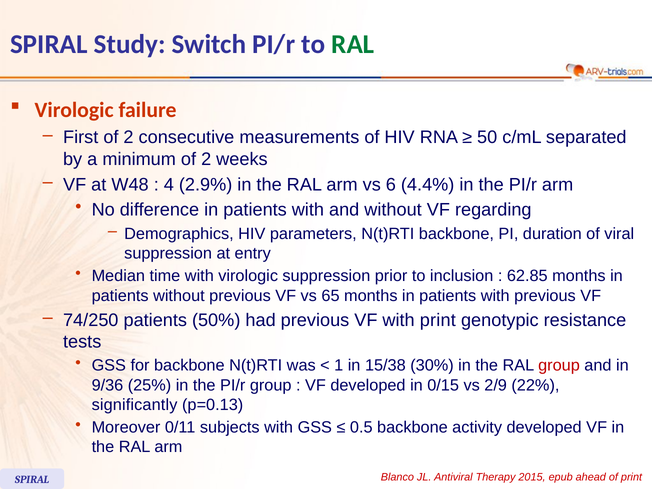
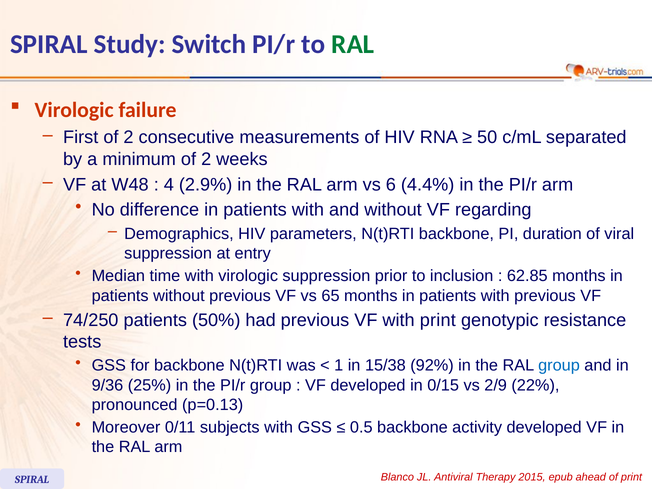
30%: 30% -> 92% (432, 366)
group colour: red -> blue (559, 366)
significantly: significantly -> pronounced (135, 405)
